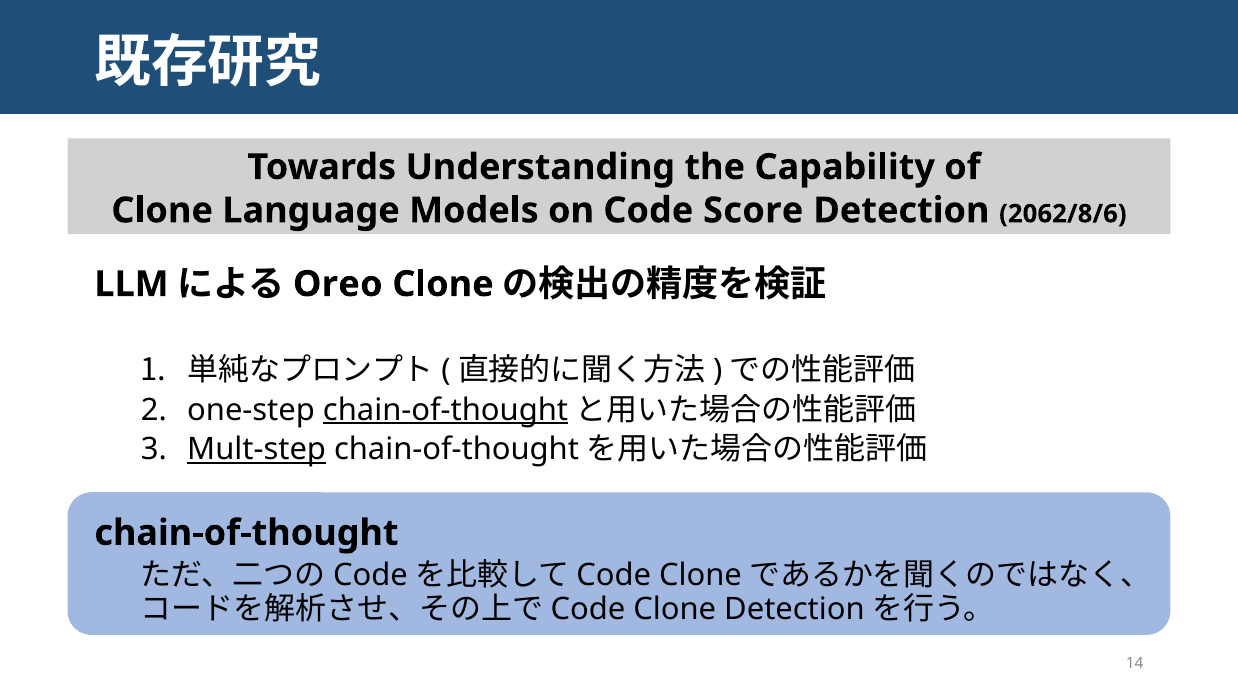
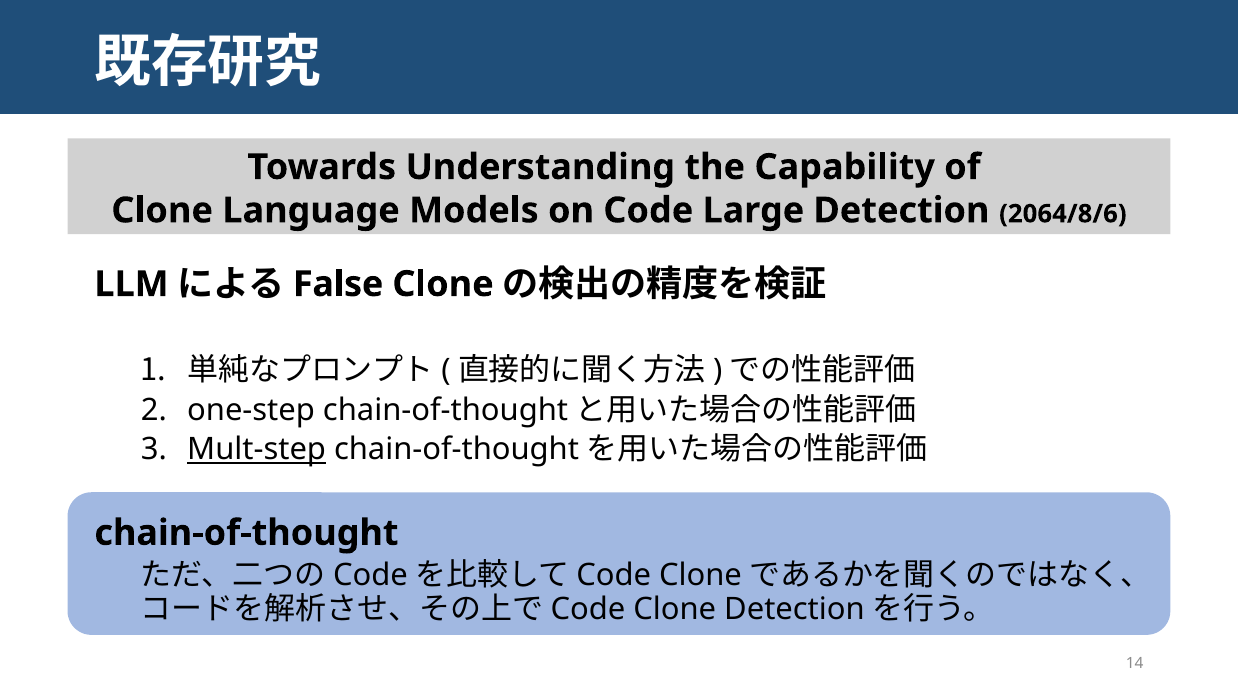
Score: Score -> Large (753, 211)
2062/8/6: 2062/8/6 -> 2064/8/6 (1063, 214)
Oreo: Oreo -> False (338, 284)
chain-of-thought underline: present -> none (446, 410)
